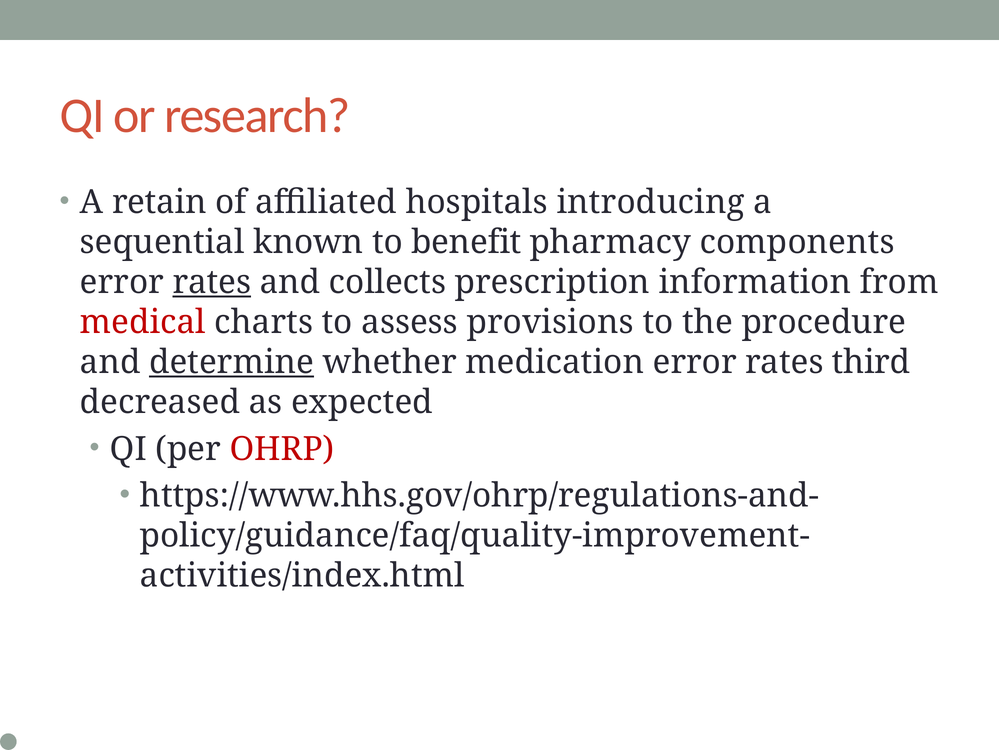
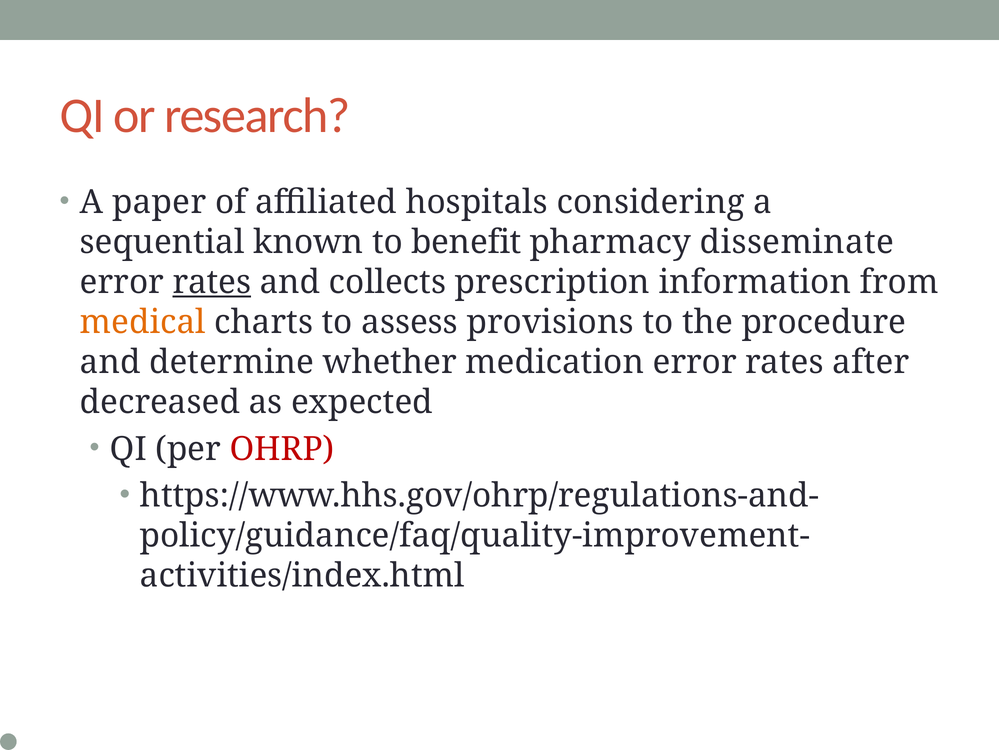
retain: retain -> paper (159, 202)
introducing: introducing -> considering (651, 202)
components: components -> disseminate (797, 242)
medical colour: red -> orange (143, 322)
determine underline: present -> none (232, 362)
third: third -> after (871, 362)
